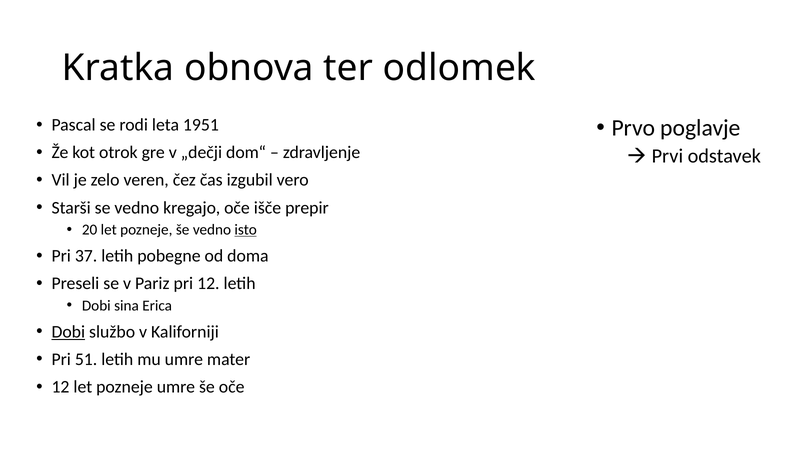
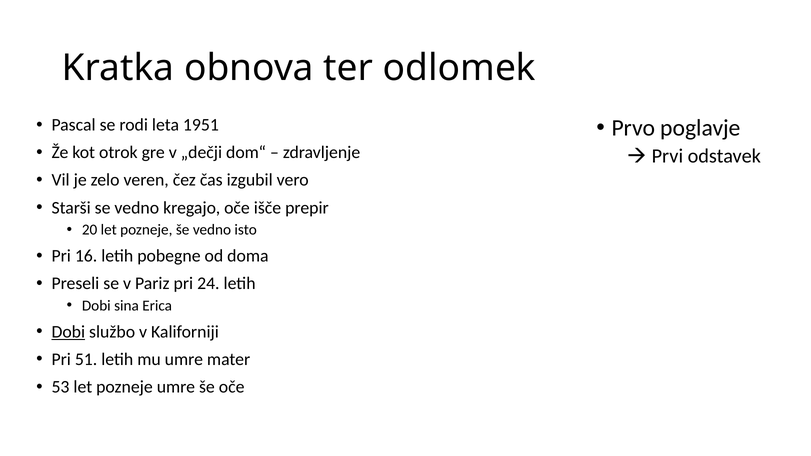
isto underline: present -> none (246, 230)
37: 37 -> 16 (86, 256)
pri 12: 12 -> 24 (208, 284)
12: 12 -> 53 (60, 387)
